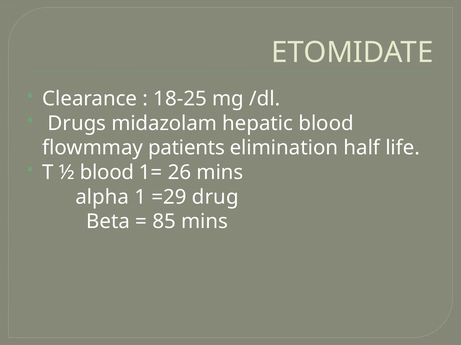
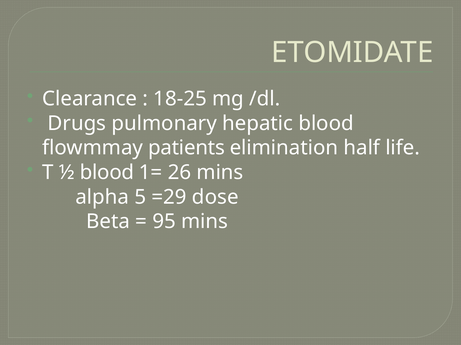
midazolam: midazolam -> pulmonary (164, 124)
1: 1 -> 5 (140, 197)
drug: drug -> dose (215, 197)
85: 85 -> 95 (164, 222)
